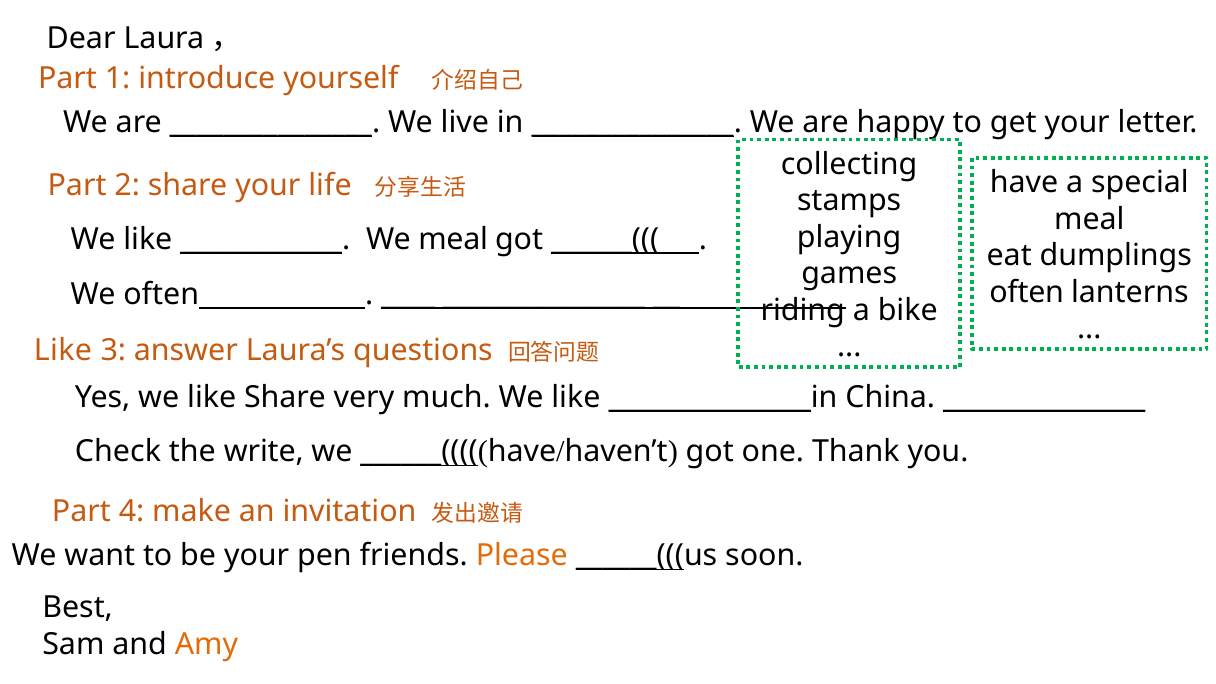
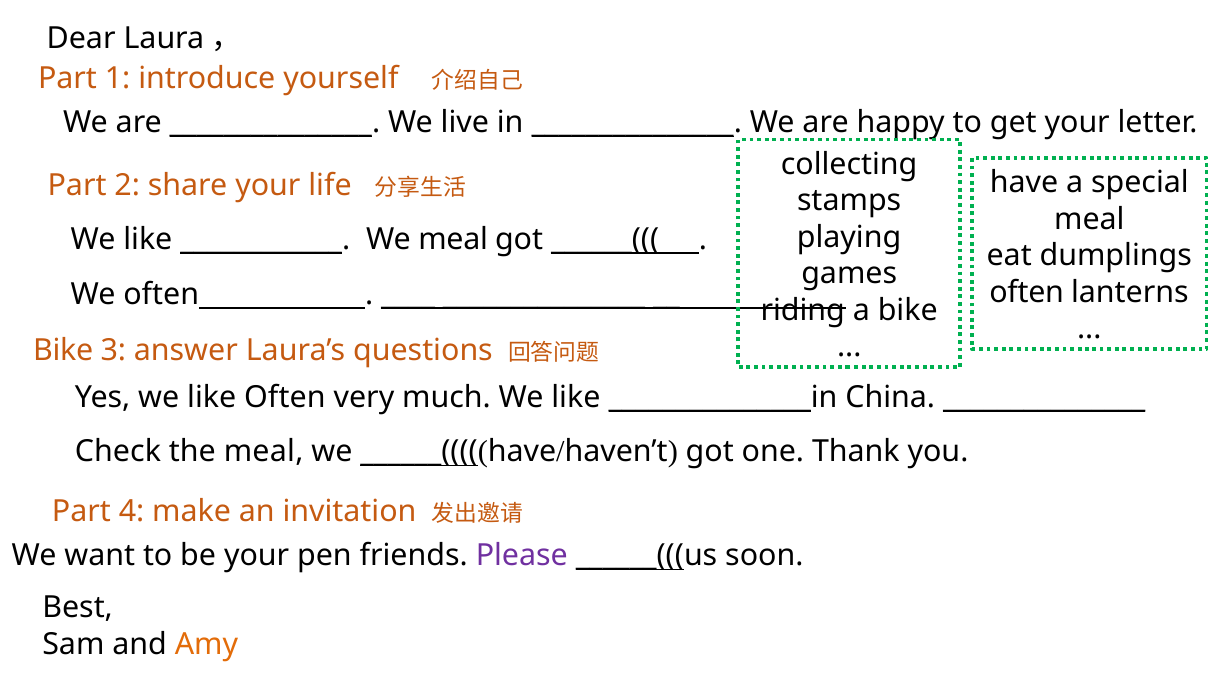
Like: Like -> Bike (63, 350)
like Share: Share -> Often (285, 397)
the write: write -> meal (264, 452)
Please colour: orange -> purple (522, 556)
